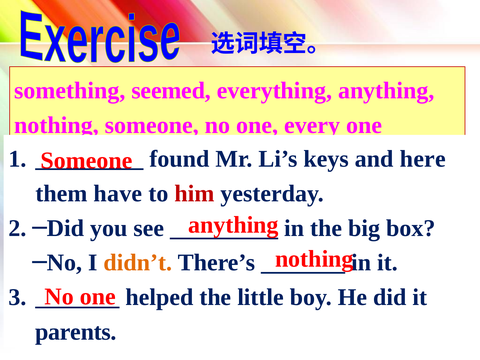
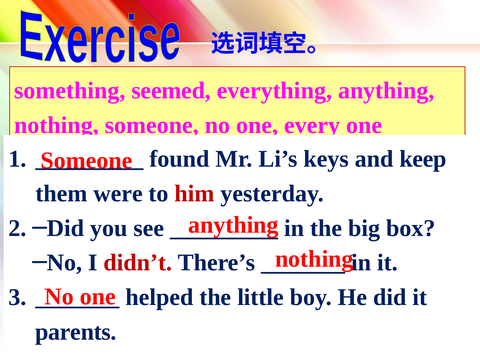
here: here -> keep (423, 159)
have: have -> were (118, 194)
didn’t colour: orange -> red (138, 263)
